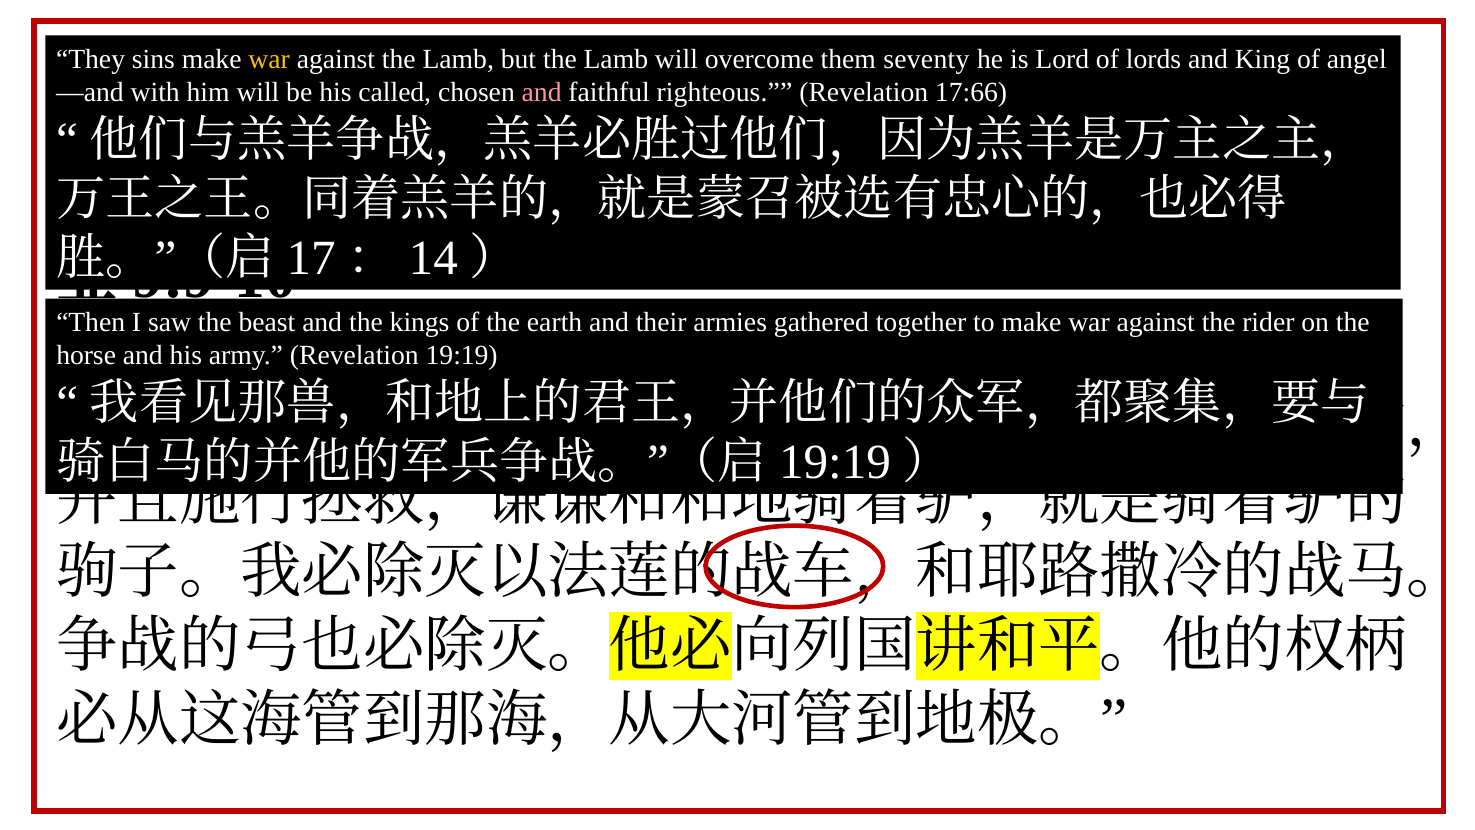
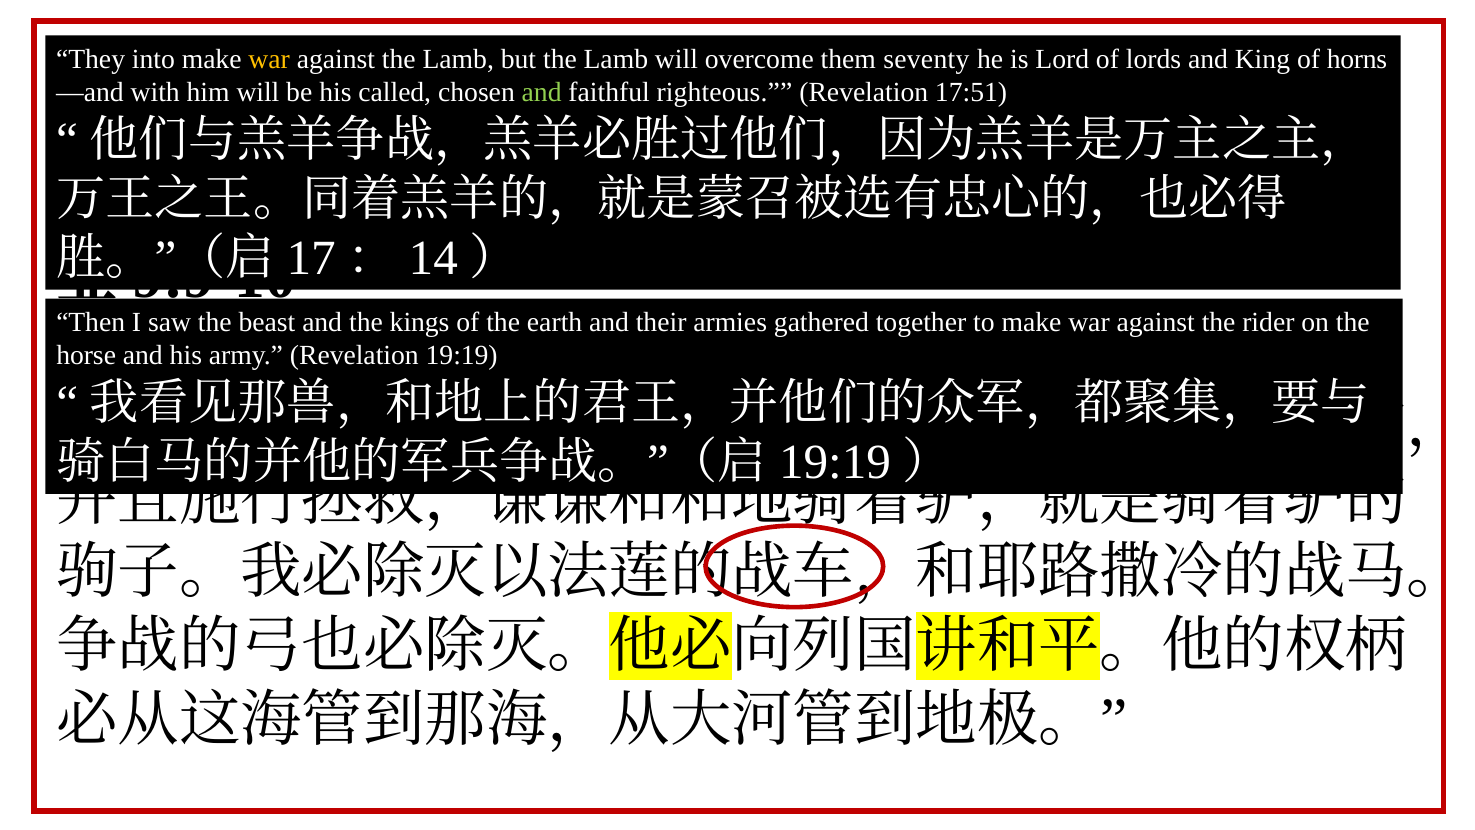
sins: sins -> into (153, 59)
angel: angel -> horns (1357, 59)
and colour: pink -> light green (542, 92)
17:66: 17:66 -> 17:51 (971, 92)
